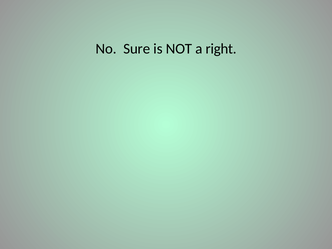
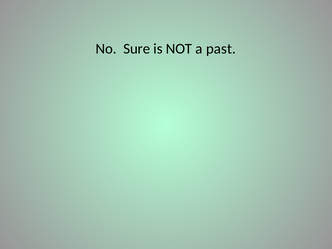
right: right -> past (221, 49)
